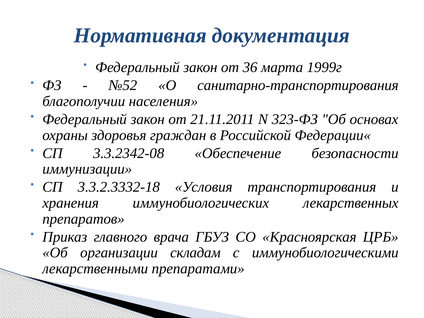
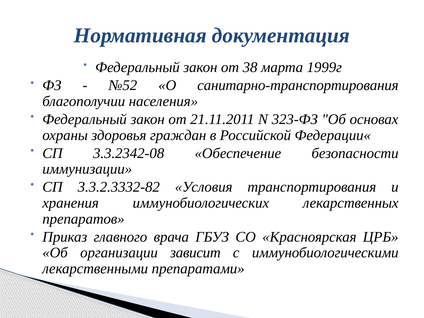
36: 36 -> 38 (250, 67)
3.3.2.3332-18: 3.3.2.3332-18 -> 3.3.2.3332-82 (119, 187)
складам: складам -> зависит (195, 253)
